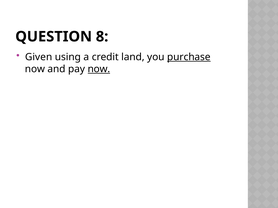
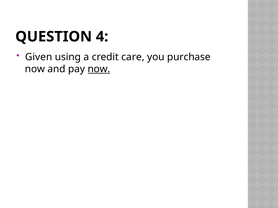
8: 8 -> 4 (102, 37)
land: land -> care (133, 57)
purchase underline: present -> none (189, 57)
